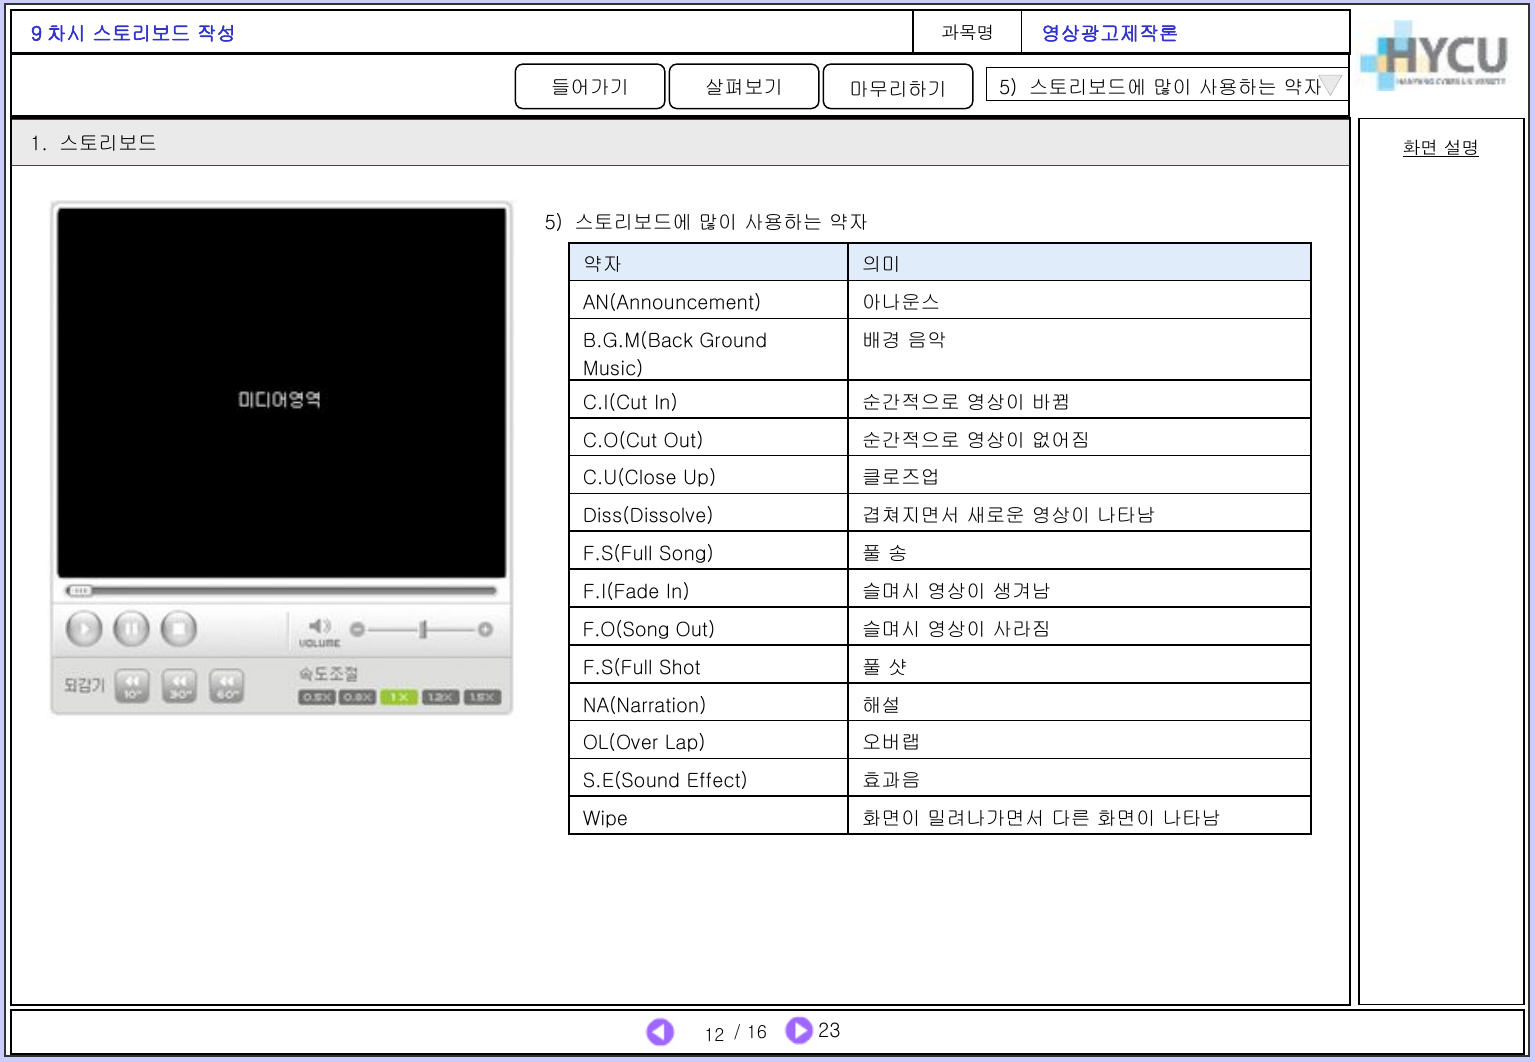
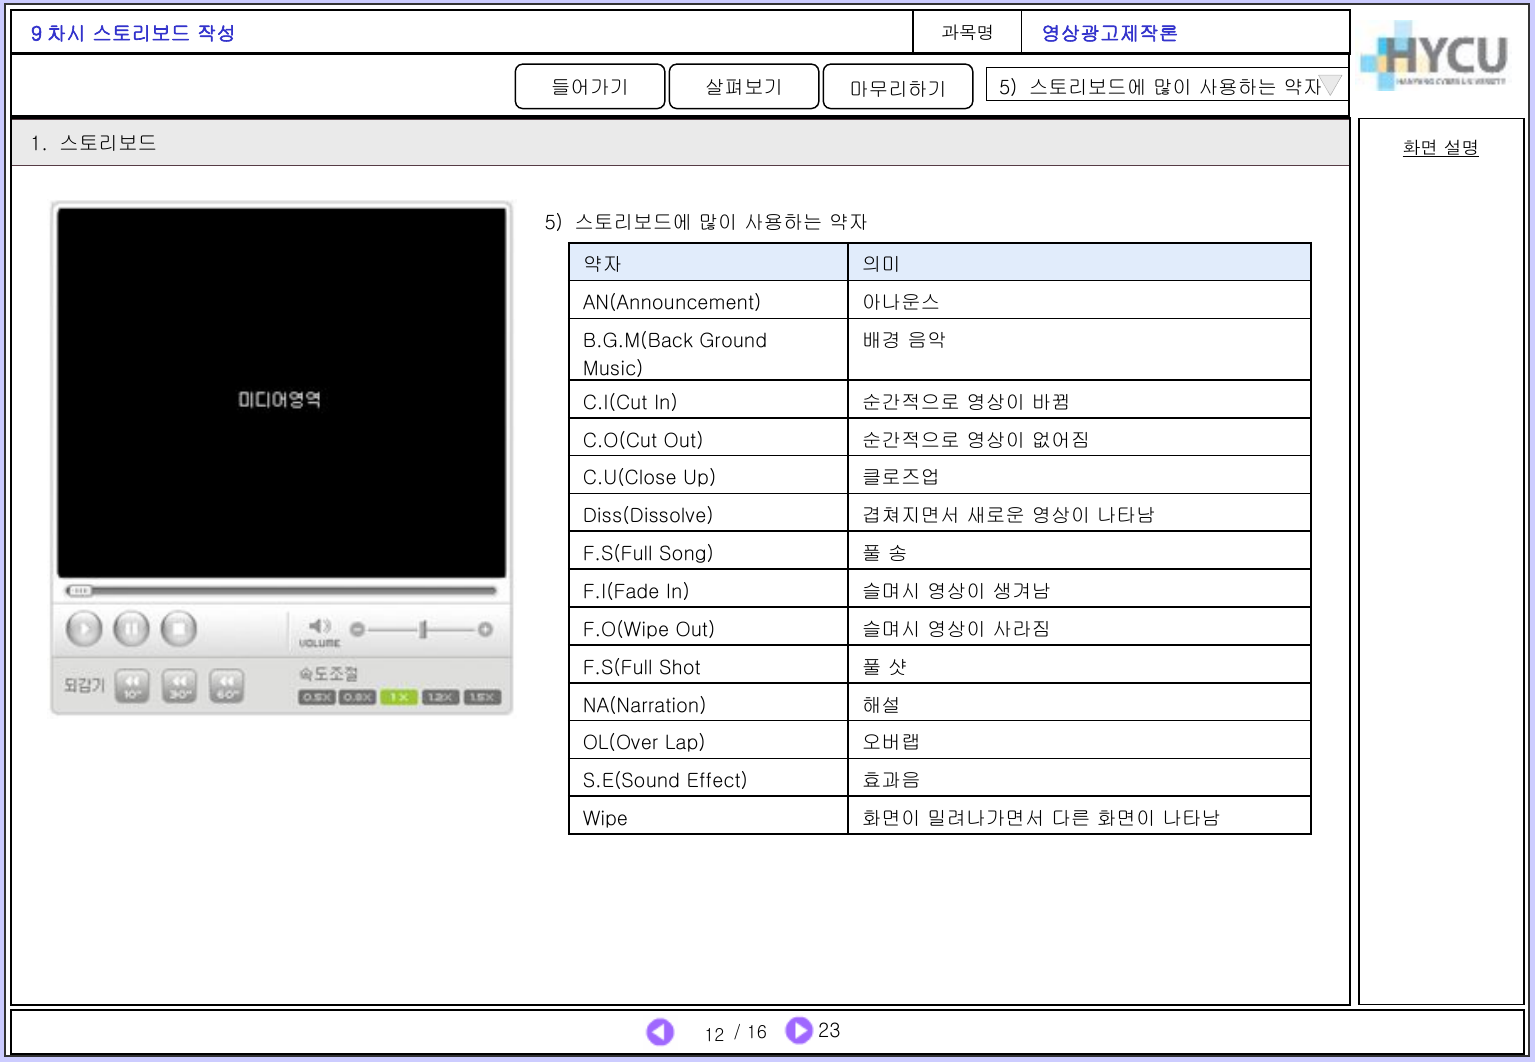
F.O(Song: F.O(Song -> F.O(Wipe (626, 630)
